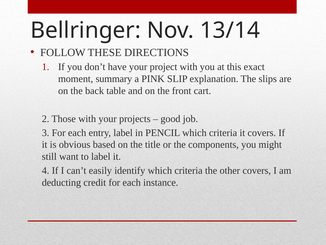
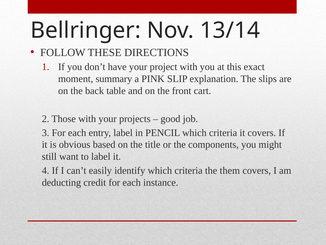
other: other -> them (230, 170)
